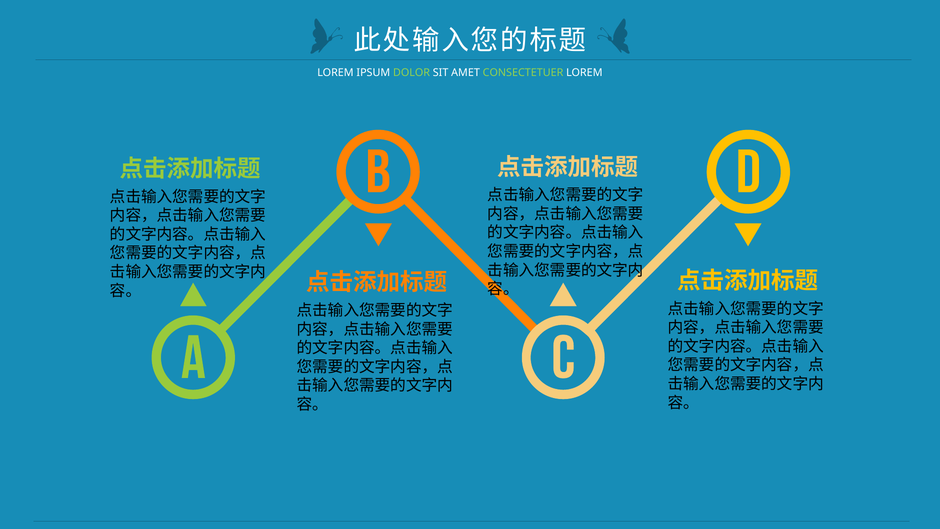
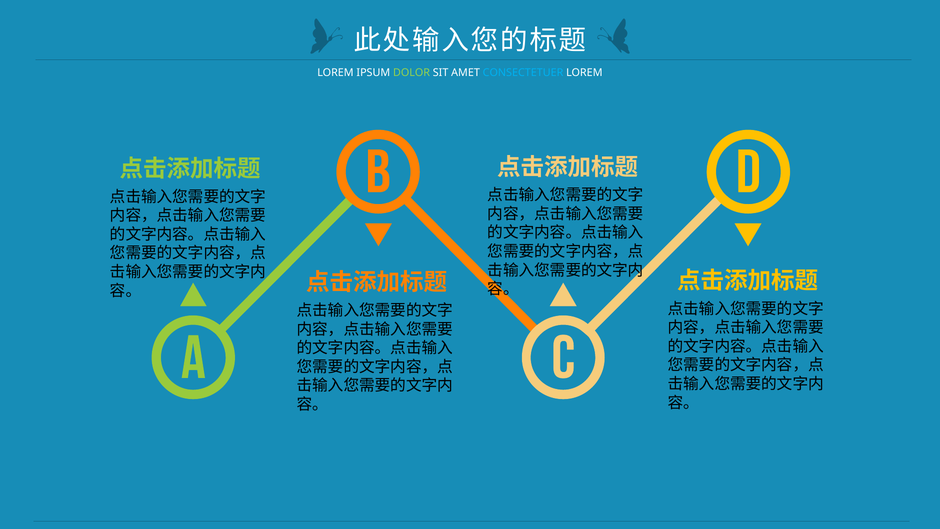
CONSECTETUER colour: light green -> light blue (523, 73)
